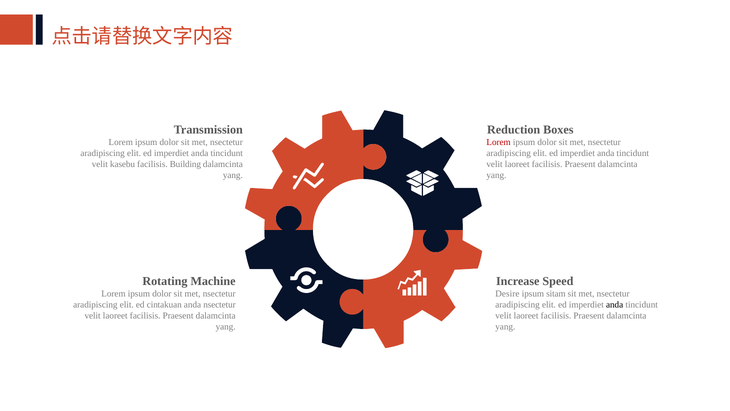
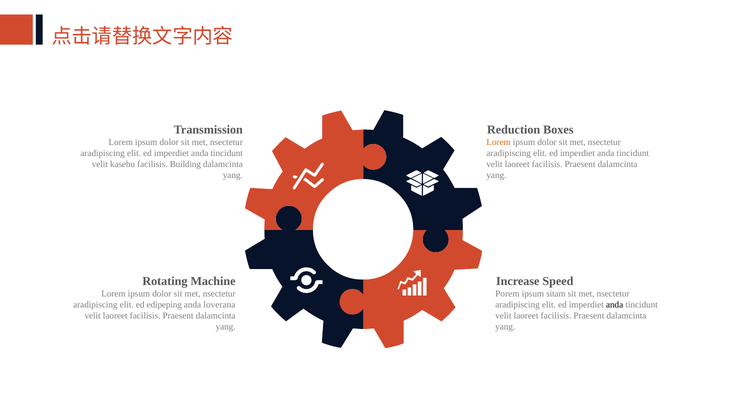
Lorem colour: red -> orange (499, 142)
Desire: Desire -> Porem (507, 294)
cintakuan: cintakuan -> edipeping (164, 304)
anda nsectetur: nsectetur -> loverana (219, 304)
